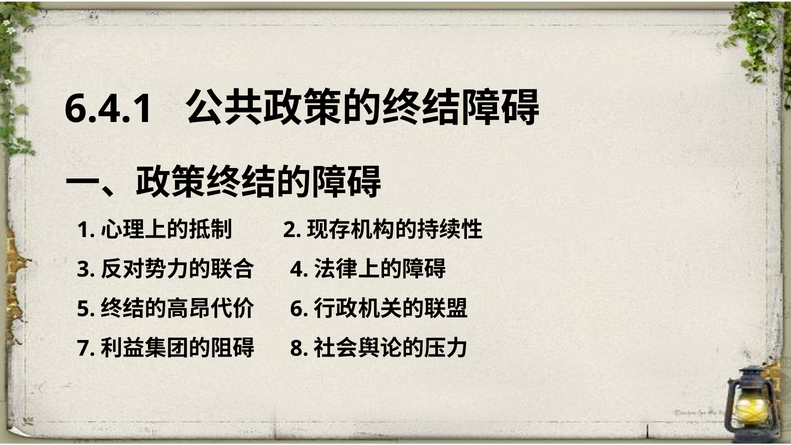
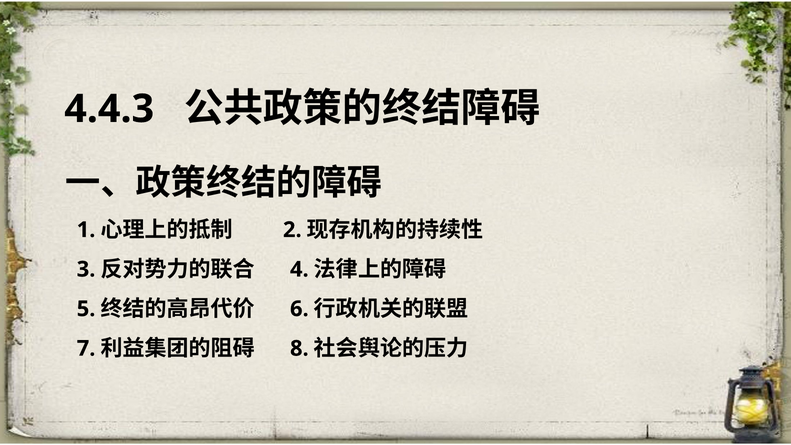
6.4.1: 6.4.1 -> 4.4.3 (109, 109)
